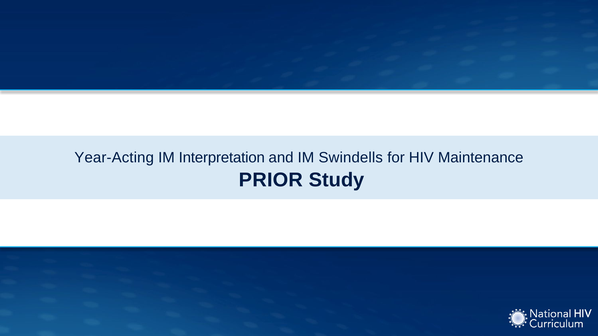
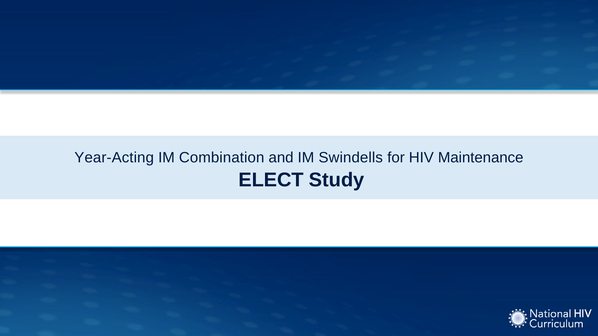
Interpretation: Interpretation -> Combination (222, 158)
PRIOR: PRIOR -> ELECT (271, 180)
